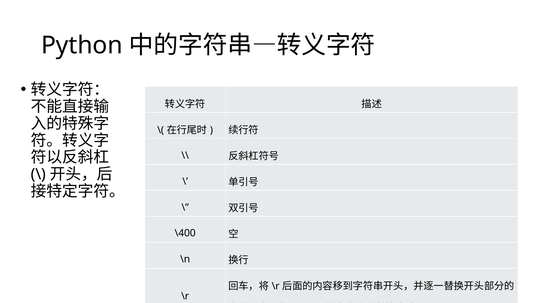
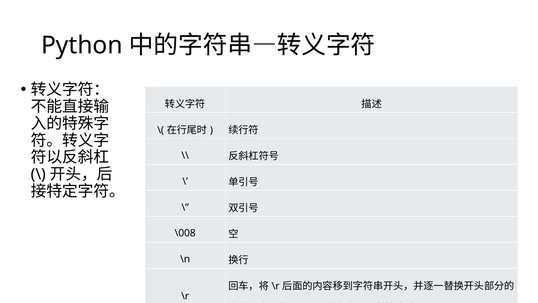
\400: \400 -> \008 (185, 233)
